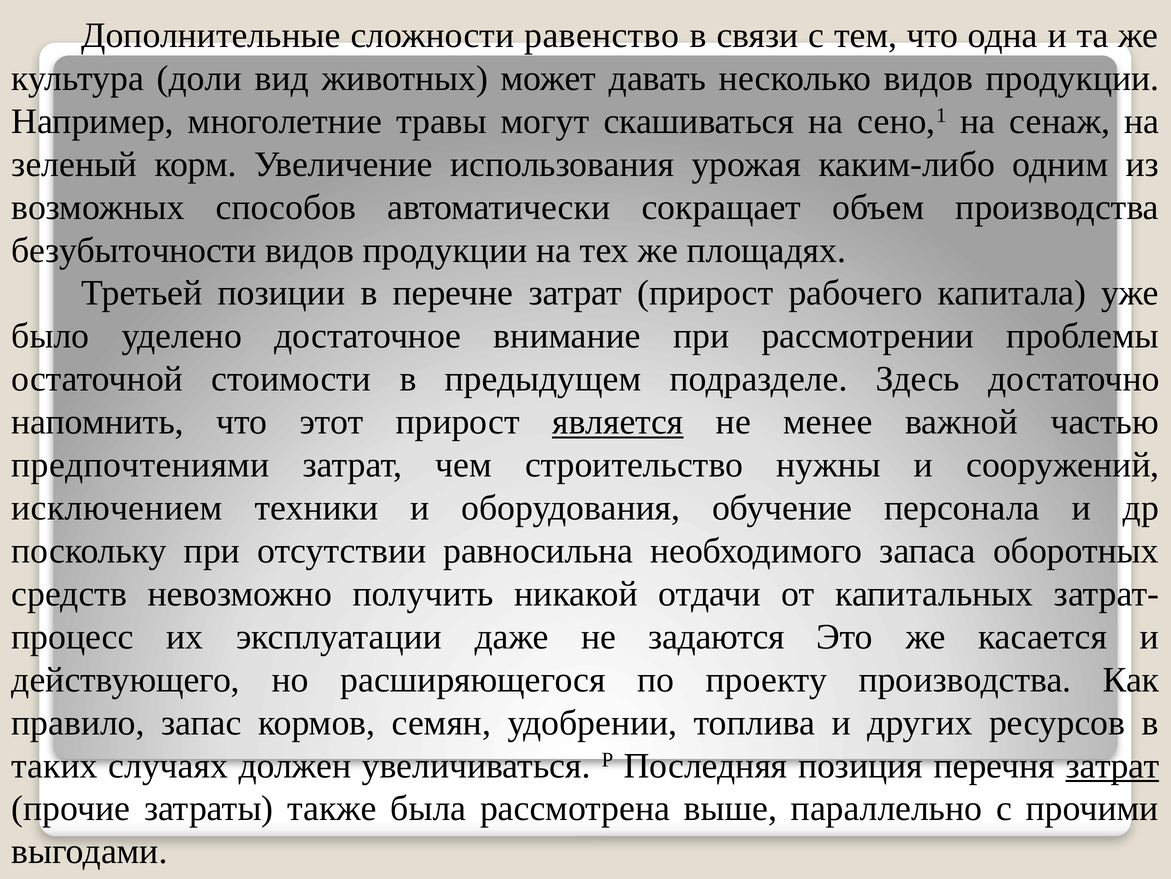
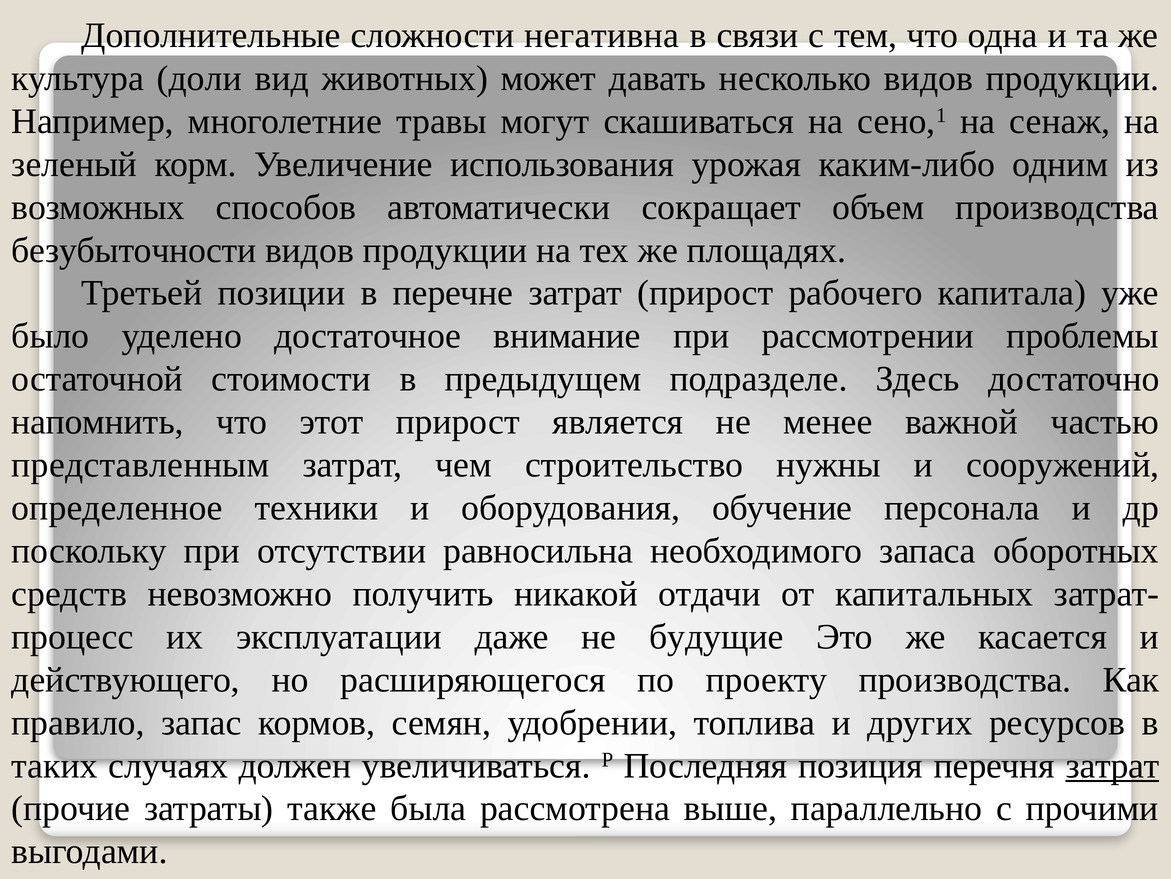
равенство: равенство -> негативна (602, 35)
является underline: present -> none (618, 422)
предпочтениями: предпочтениями -> представленным (140, 465)
исключением: исключением -> определенное (117, 508)
задаются: задаются -> будущие (716, 636)
